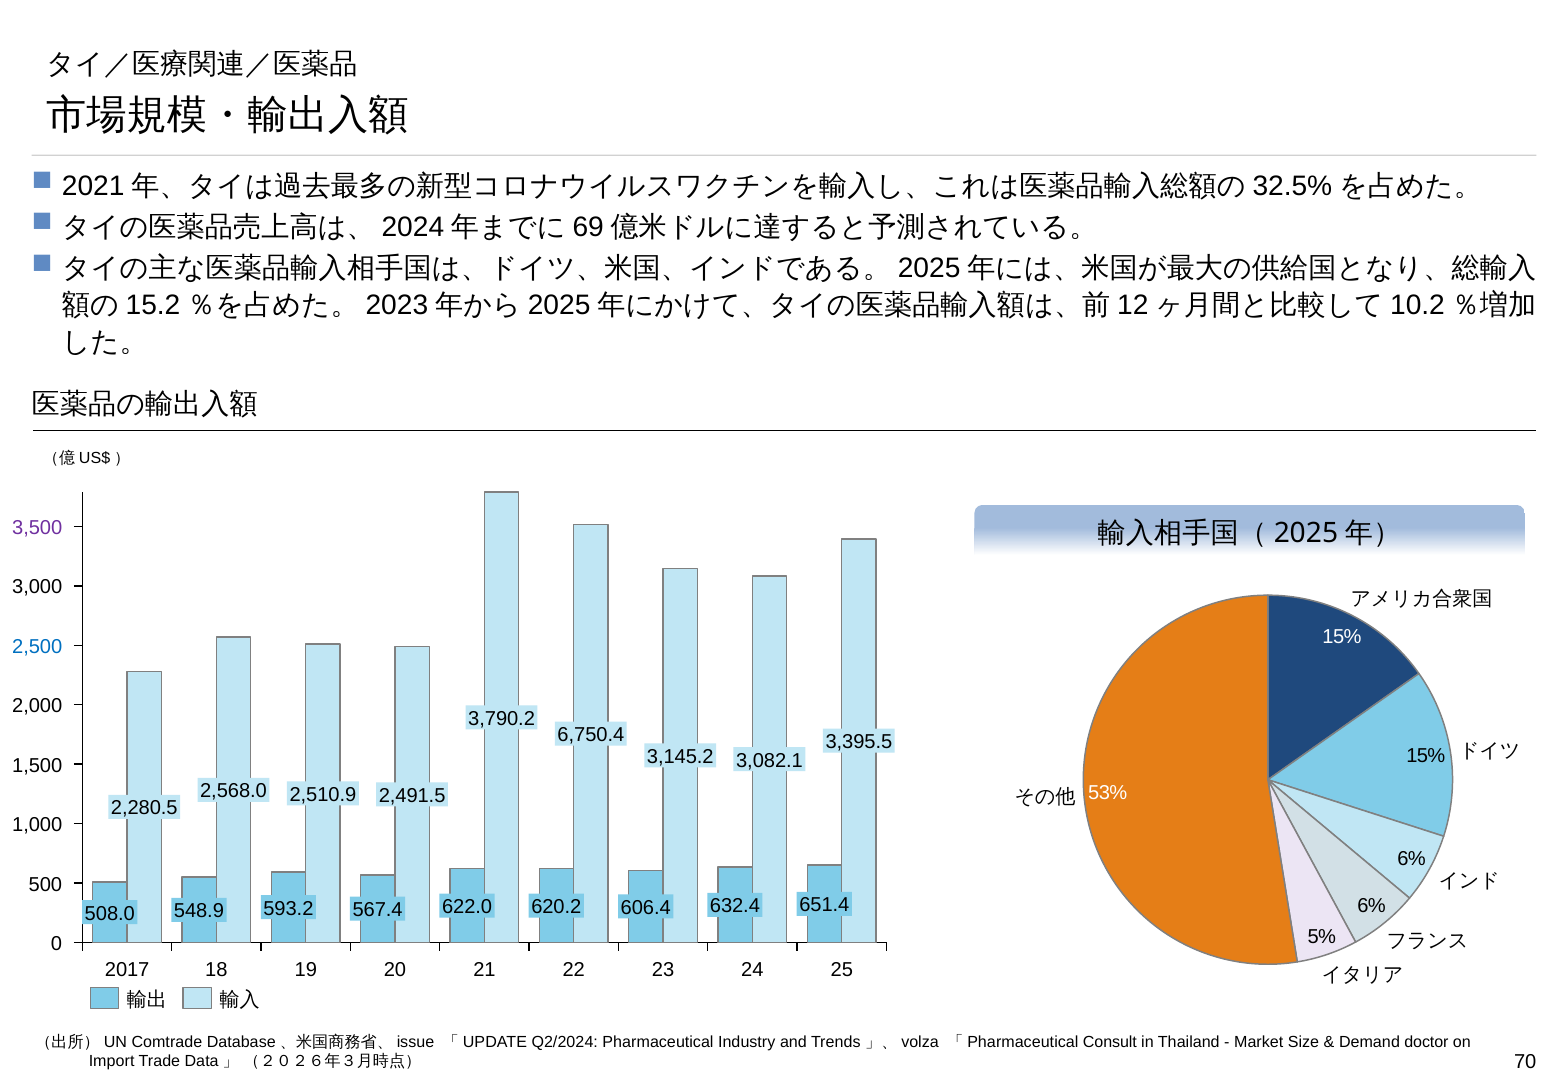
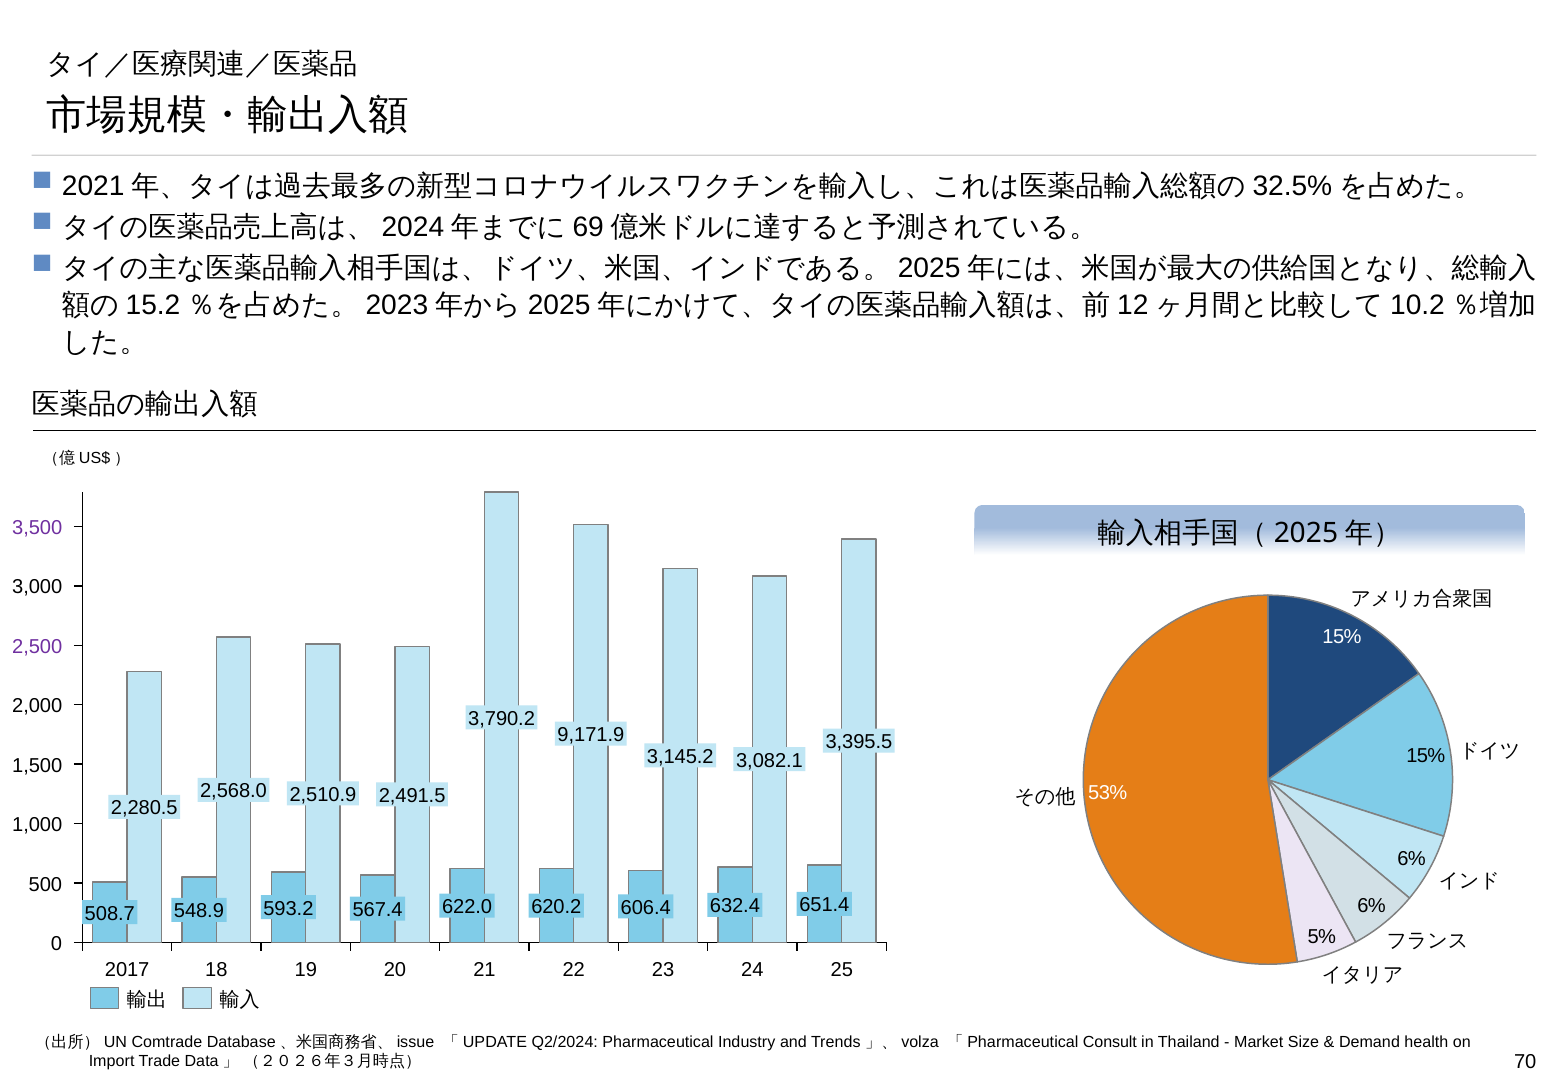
2,500 colour: blue -> purple (37, 647)
6,750.4: 6,750.4 -> 9,171.9 (591, 735)
508.0: 508.0 -> 508.7 (110, 914)
doctor: doctor -> health (1426, 1042)
